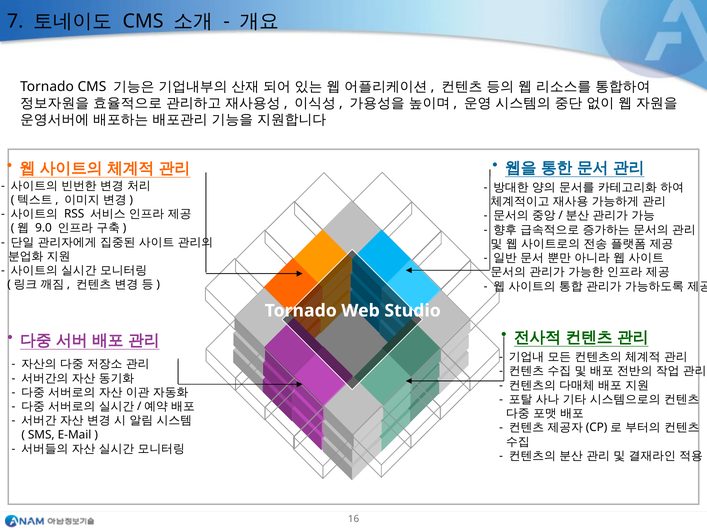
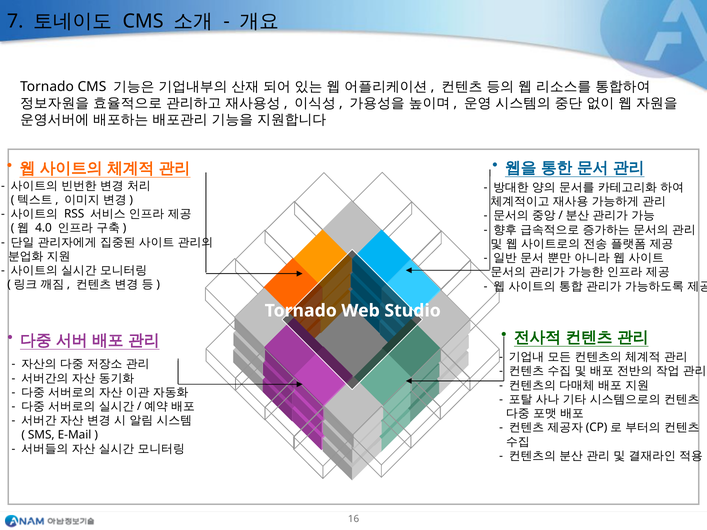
9.0: 9.0 -> 4.0 (43, 228)
